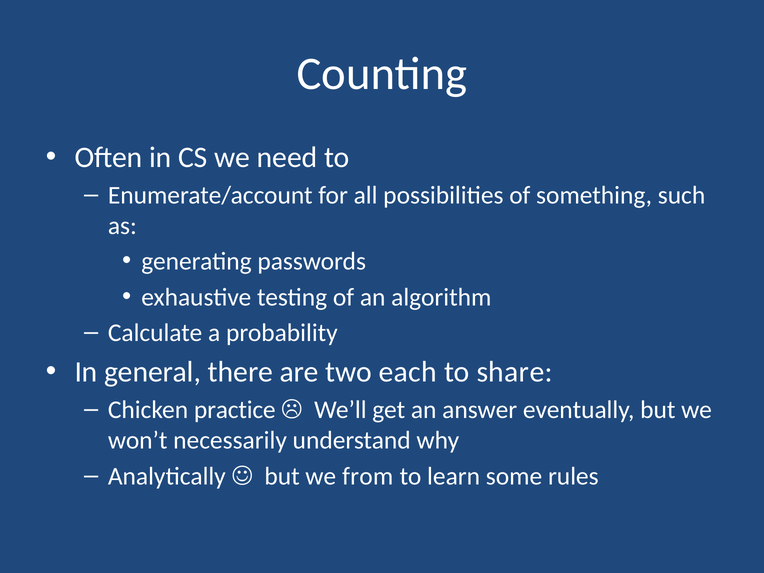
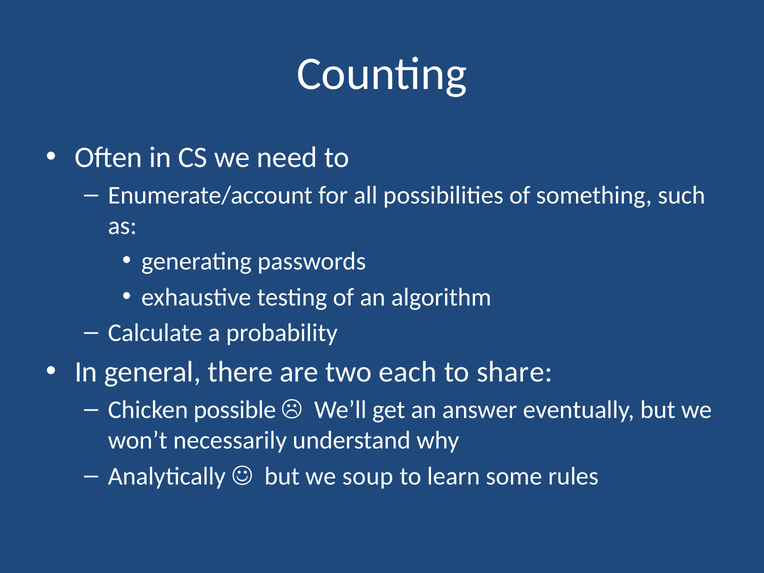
practice: practice -> possible (235, 410)
from: from -> soup (368, 476)
